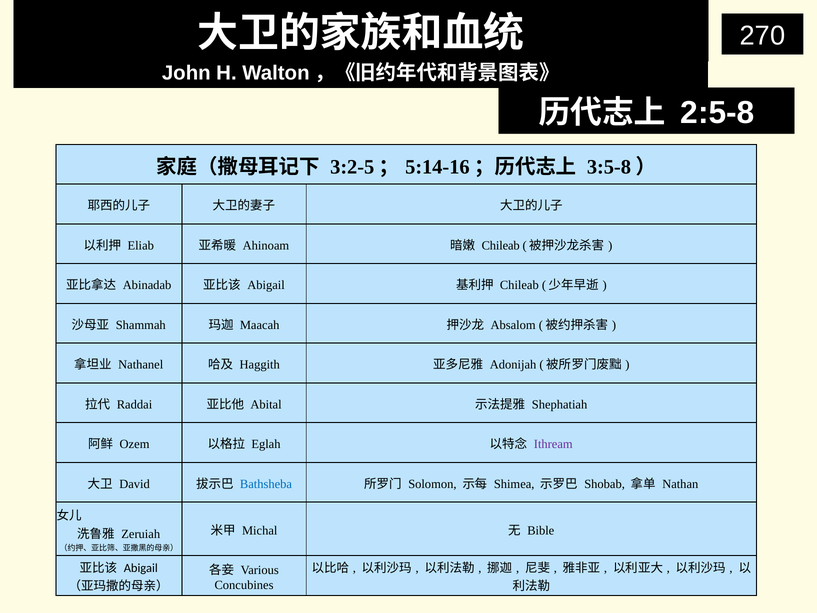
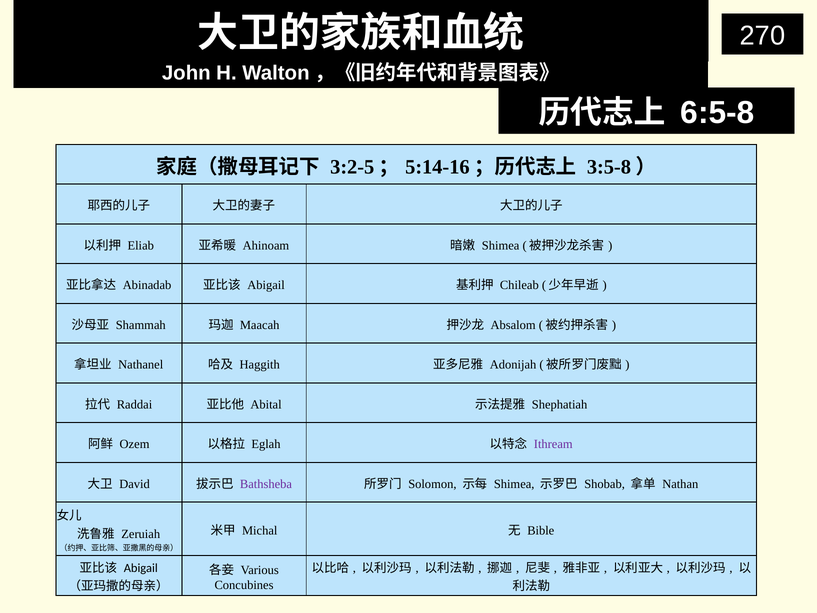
2:5-8: 2:5-8 -> 6:5-8 (717, 113)
Chileab: Chileab -> Shimea (501, 245)
Bathsheba colour: blue -> purple (266, 484)
